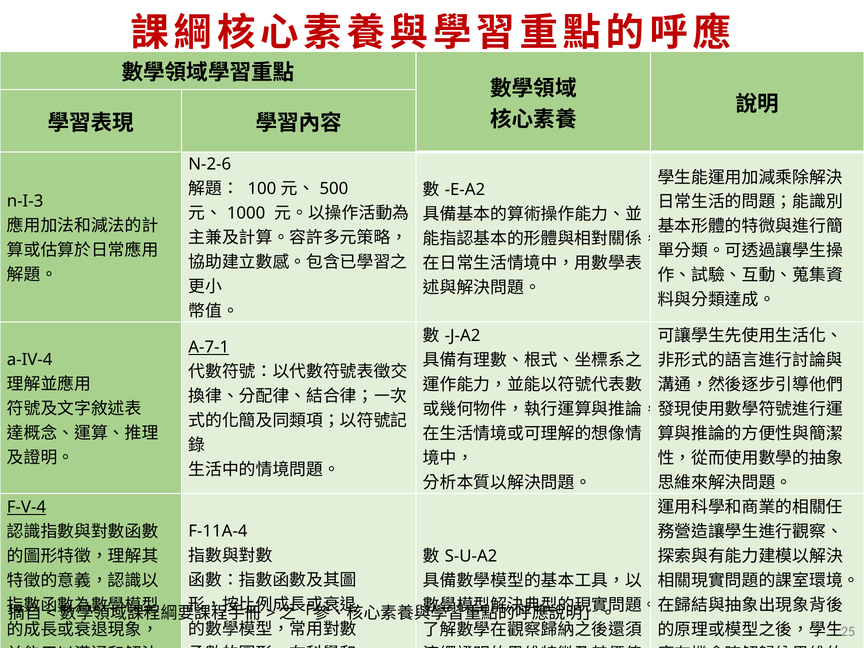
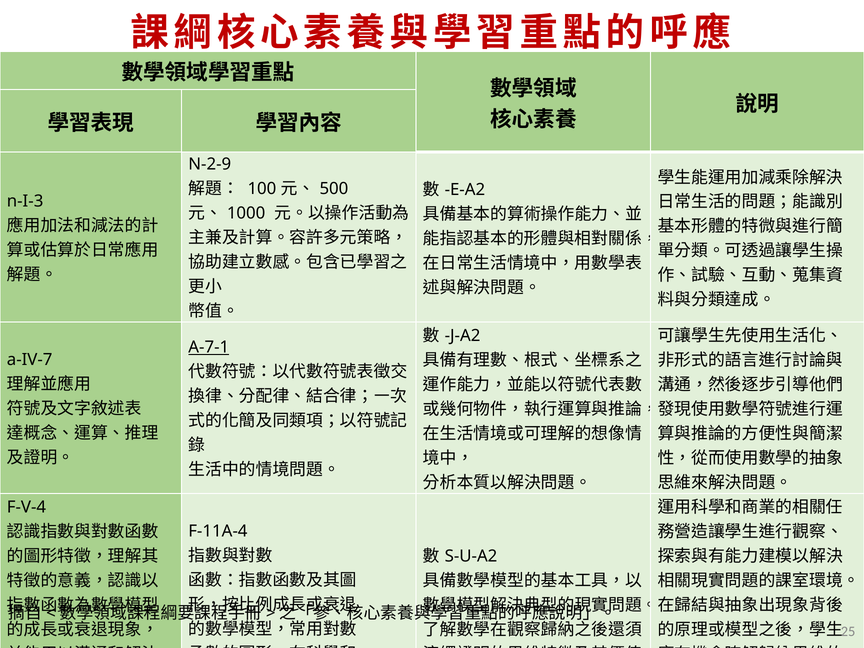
N-2-6: N-2-6 -> N-2-9 (210, 164)
a-IV-4: a-IV-4 -> a-IV-7 (30, 360)
F-V-4 underline: present -> none (26, 507)
